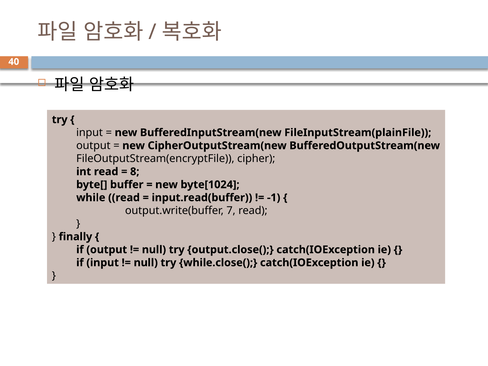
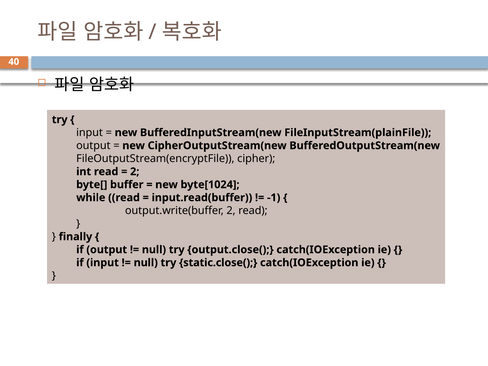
8: 8 -> 2 (135, 172)
output.write(buffer 7: 7 -> 2 (231, 211)
while.close(: while.close( -> static.close( (218, 263)
